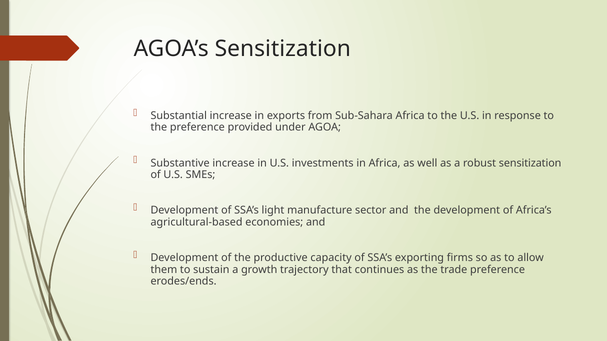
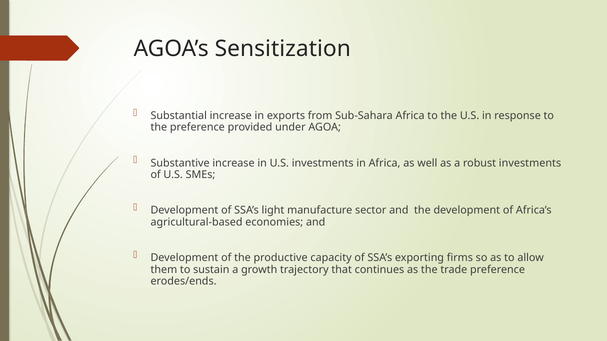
robust sensitization: sensitization -> investments (530, 163)
